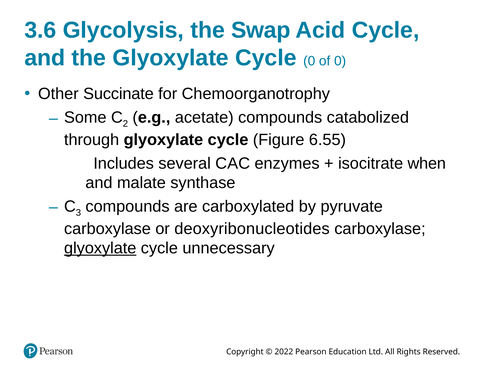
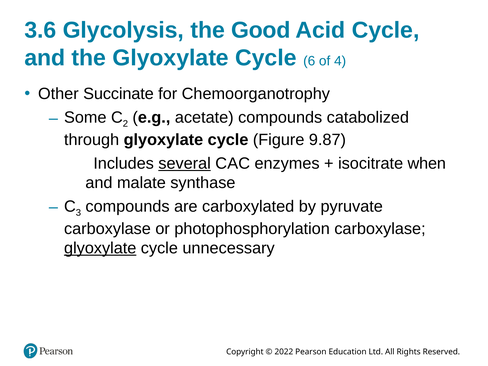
Swap: Swap -> Good (261, 30)
Cycle 0: 0 -> 6 (309, 61)
of 0: 0 -> 4 (340, 61)
6.55: 6.55 -> 9.87 (327, 140)
several underline: none -> present (185, 163)
deoxyribonucleotides: deoxyribonucleotides -> photophosphorylation (252, 229)
